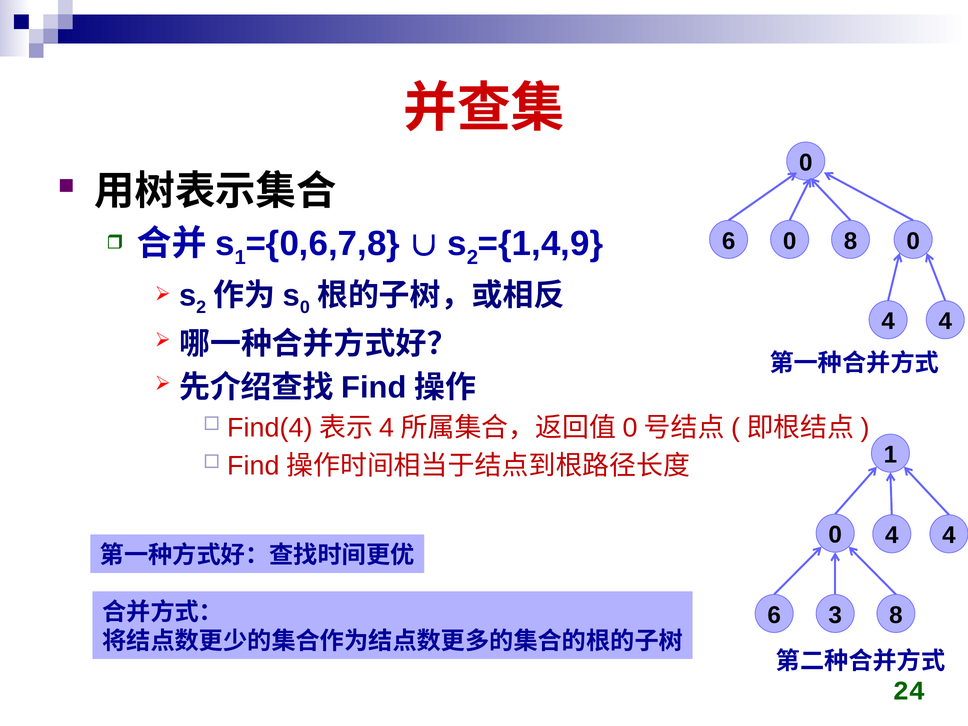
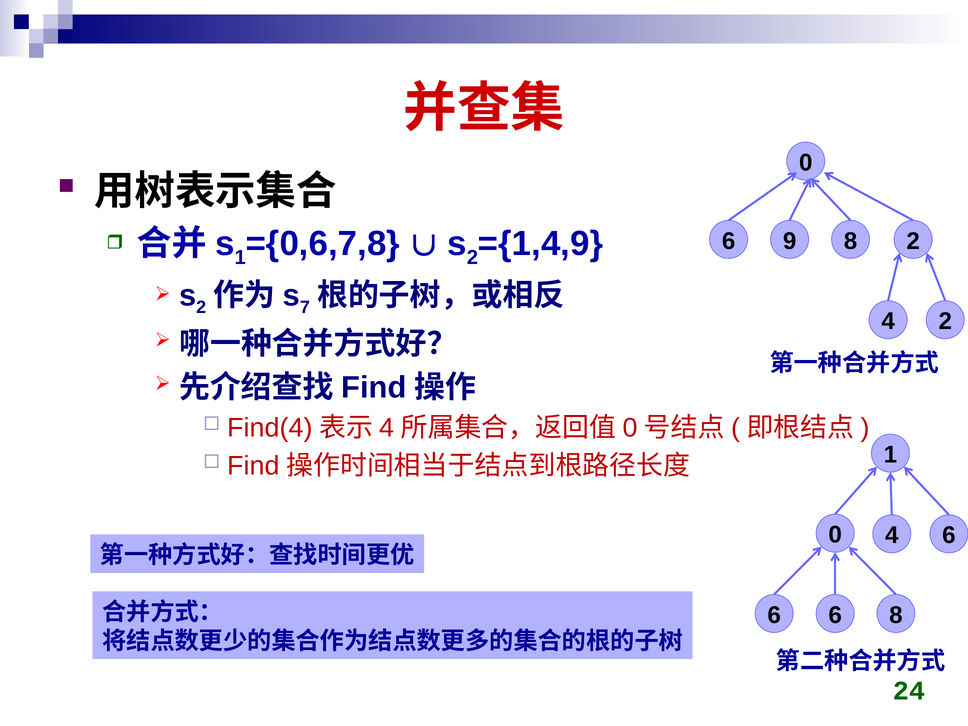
6 0: 0 -> 9 (790, 241)
8 0: 0 -> 2 (913, 241)
0: 0 -> 7 (305, 308)
4: 4 -> 2 (945, 321)
4: 4 -> 6 (949, 536)
6 3: 3 -> 6 (835, 615)
